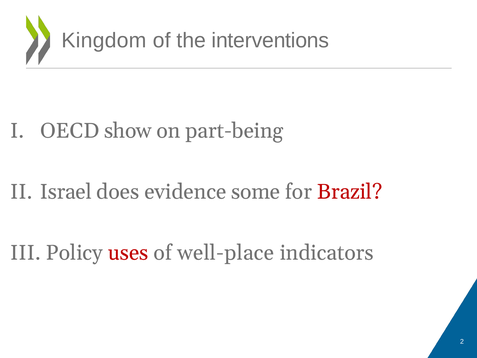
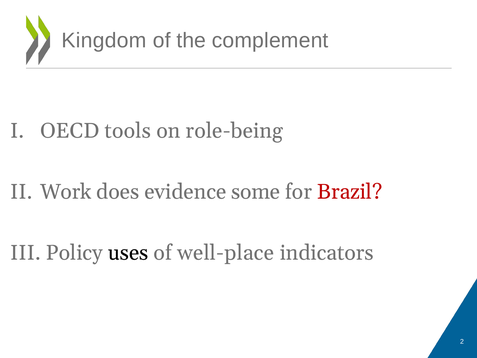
interventions: interventions -> complement (270, 41)
show: show -> tools (128, 131)
part-being: part-being -> role-being (234, 131)
Israel: Israel -> Work (66, 192)
uses colour: red -> black (128, 253)
